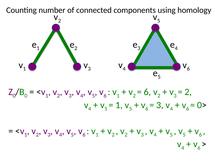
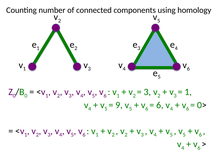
6: 6 -> 3 (147, 92)
2: 2 -> 1 (188, 92)
1: 1 -> 9 (119, 105)
3: 3 -> 6 (160, 105)
